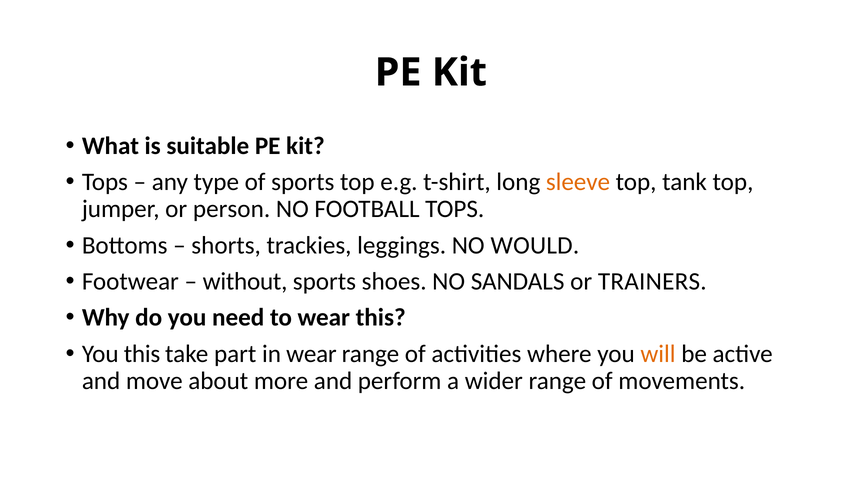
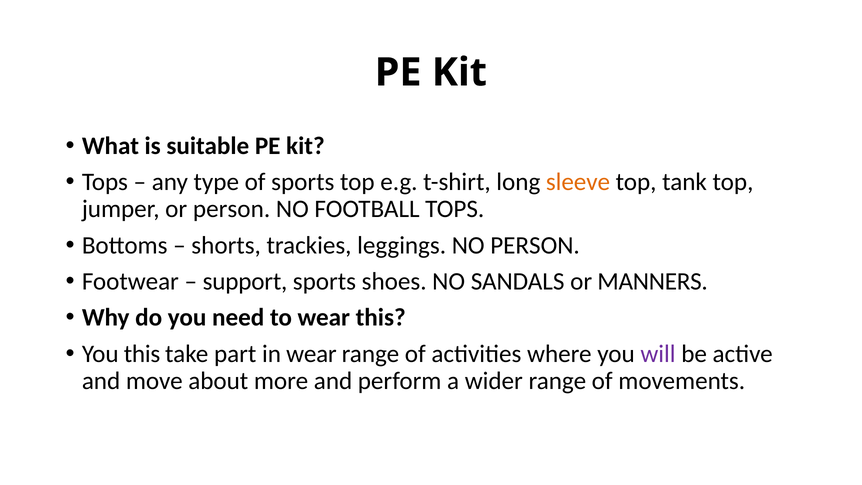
NO WOULD: WOULD -> PERSON (535, 245)
without: without -> support (245, 281)
TRAINERS: TRAINERS -> MANNERS (653, 281)
will colour: orange -> purple (658, 354)
